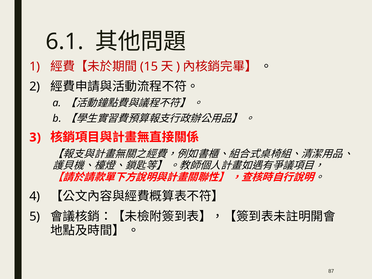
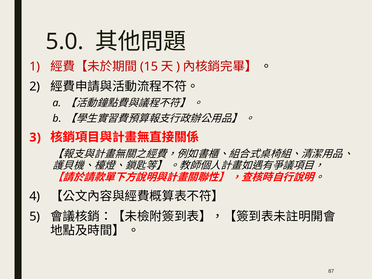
6.1: 6.1 -> 5.0 (65, 42)
